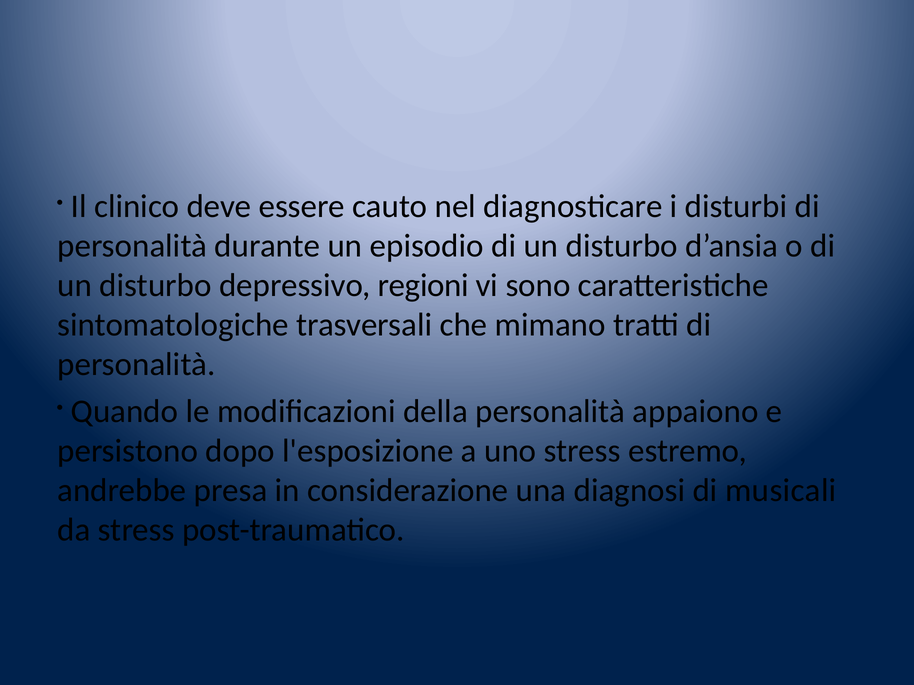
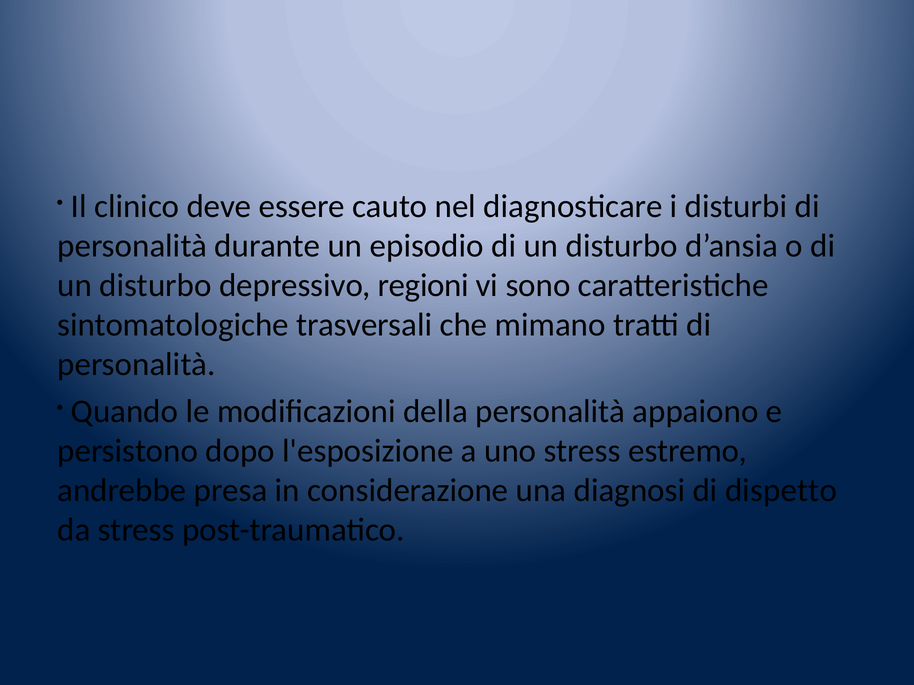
musicali: musicali -> dispetto (781, 491)
